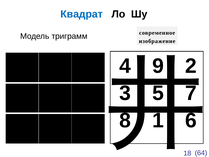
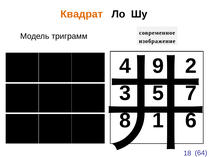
Квадрат colour: blue -> orange (82, 14)
